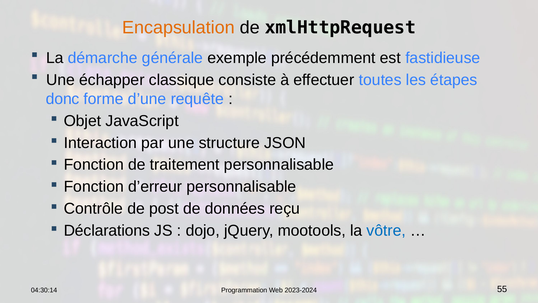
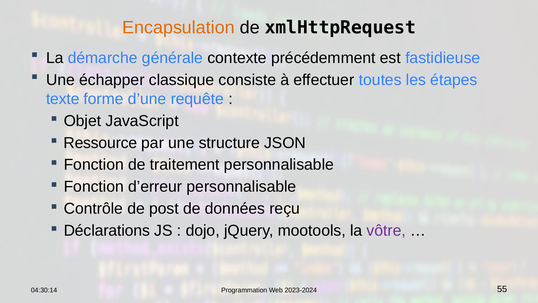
exemple: exemple -> contexte (237, 58)
donc: donc -> texte (63, 99)
Interaction: Interaction -> Ressource (100, 143)
vôtre colour: blue -> purple (386, 231)
